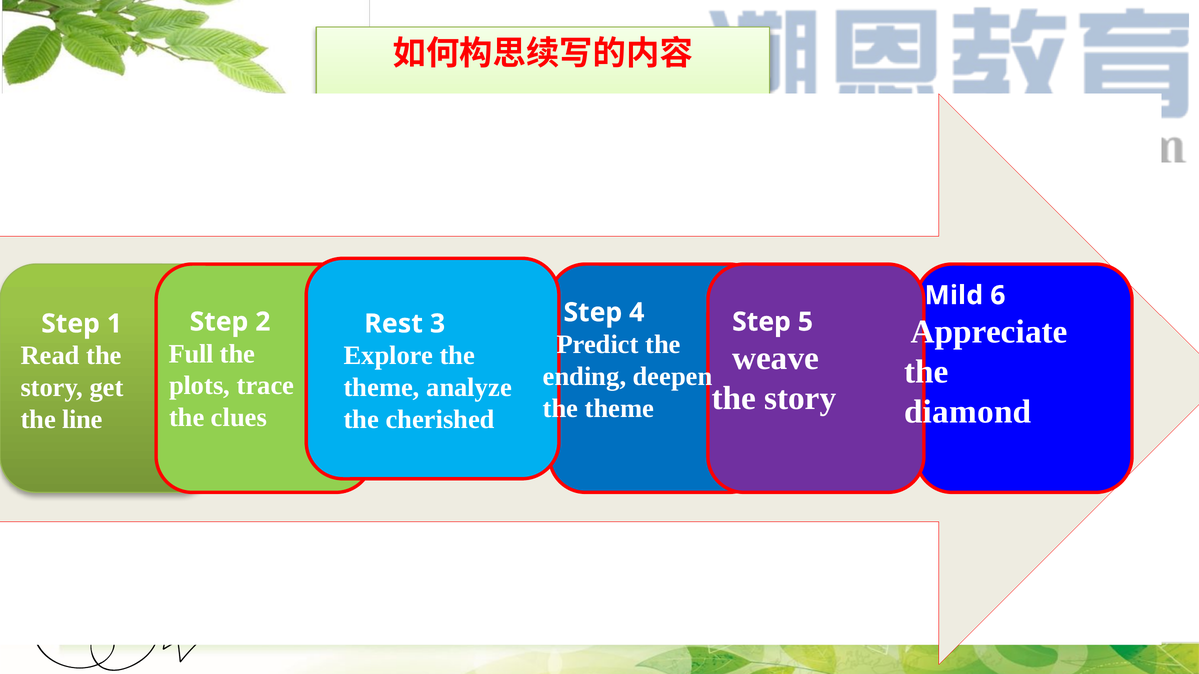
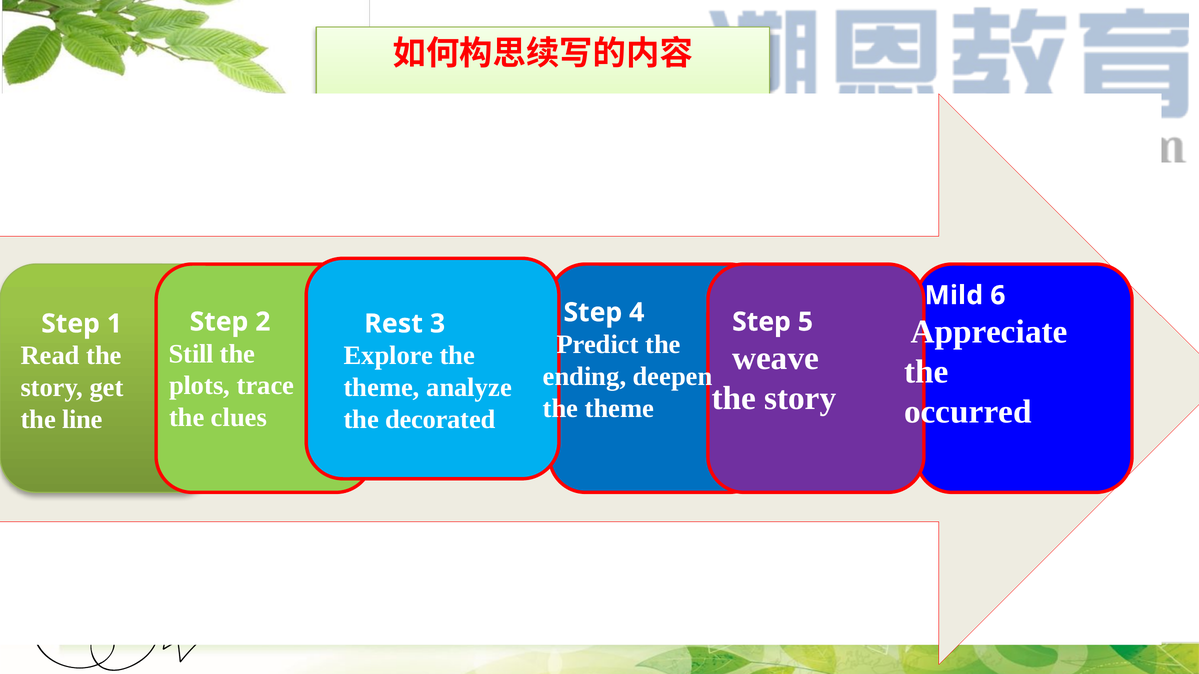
Full: Full -> Still (191, 354)
diamond: diamond -> occurred (968, 412)
cherished: cherished -> decorated (440, 420)
